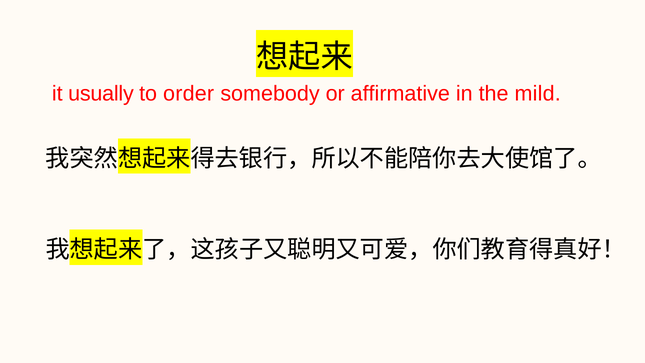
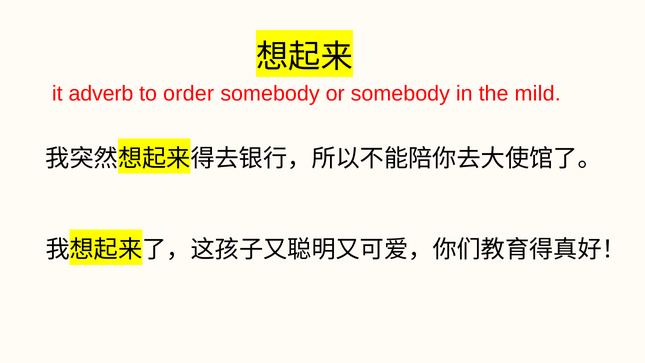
usually: usually -> adverb (101, 94)
or affirmative: affirmative -> somebody (400, 94)
